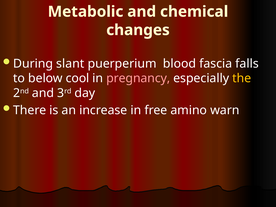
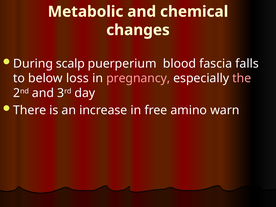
slant: slant -> scalp (70, 64)
cool: cool -> loss (77, 78)
the colour: yellow -> pink (242, 78)
